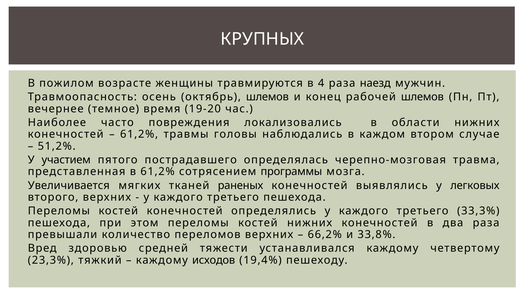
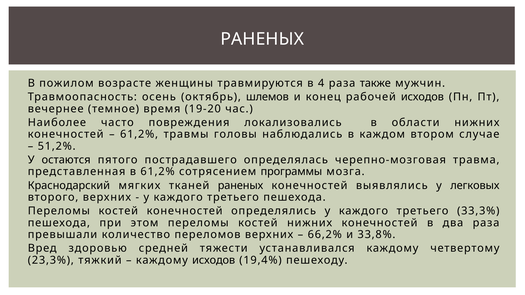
КРУПНЫХ: КРУПНЫХ -> РАНЕНЫХ (262, 39)
наезд: наезд -> также (375, 83)
рабочей шлемов: шлемов -> исходов (422, 97)
участием: участием -> остаются (66, 160)
Увеличивается: Увеличивается -> Краснодарский (69, 186)
